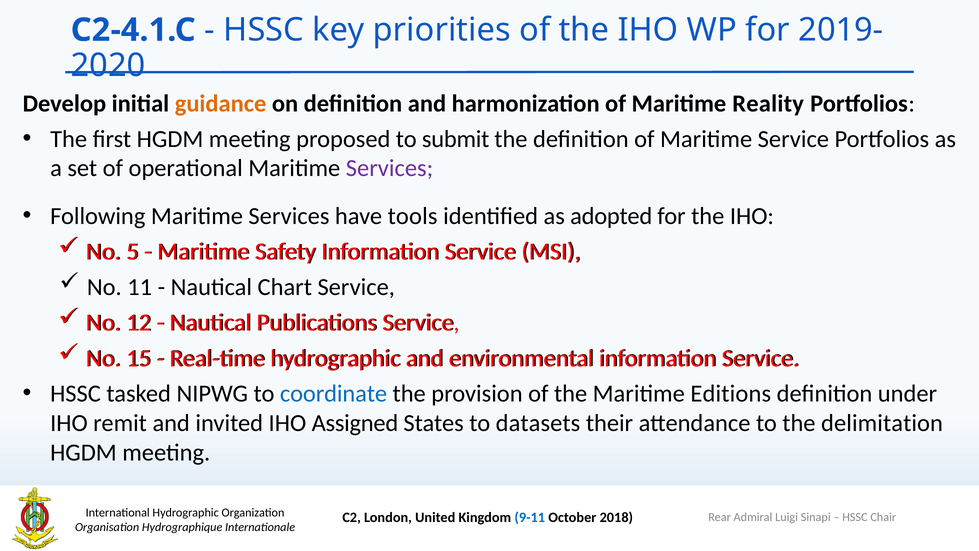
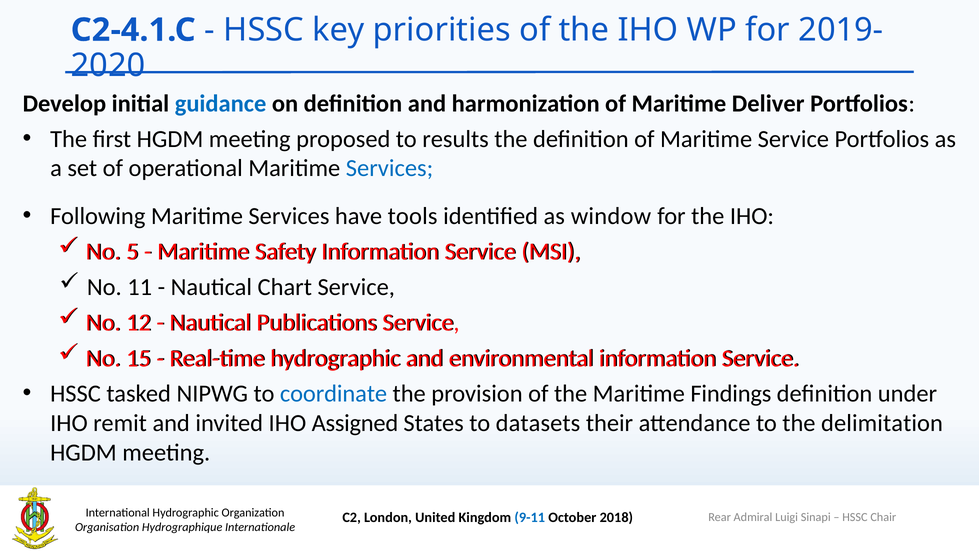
guidance colour: orange -> blue (221, 103)
Reality: Reality -> Deliver (768, 103)
submit: submit -> results (456, 139)
Services colour: purple -> blue (390, 168)
adopted: adopted -> window (611, 216)
Editions: Editions -> Findings (731, 394)
